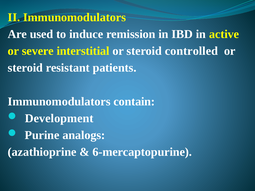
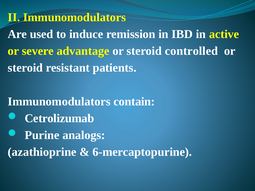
interstitial: interstitial -> advantage (83, 51)
Development: Development -> Cetrolizumab (59, 118)
